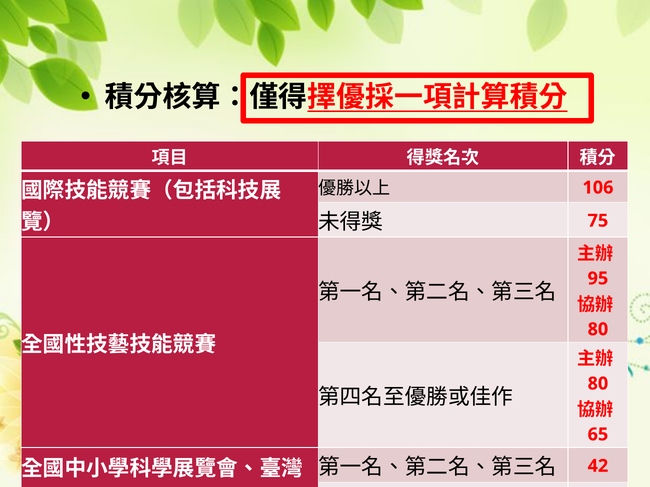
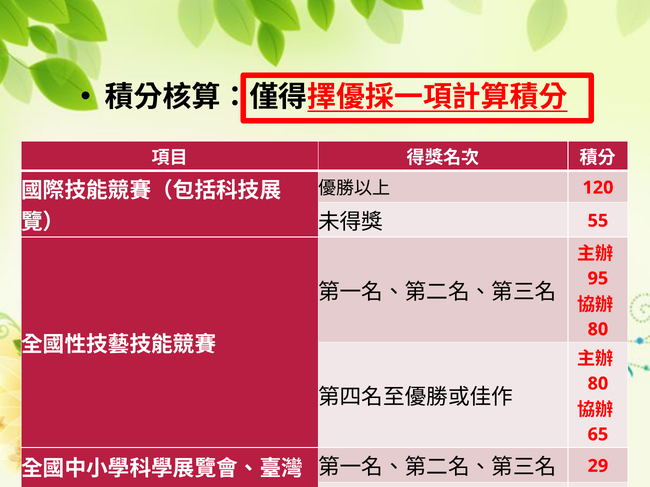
106: 106 -> 120 (598, 188)
75: 75 -> 55 (598, 221)
42: 42 -> 29 (598, 466)
